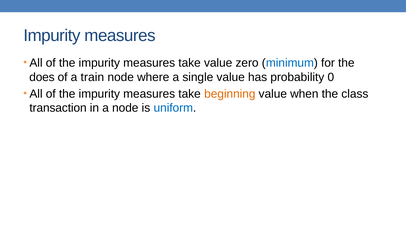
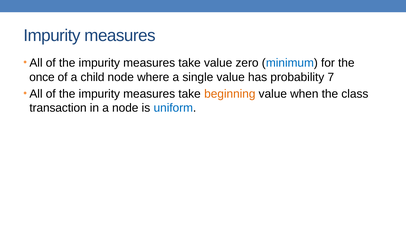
does: does -> once (42, 77)
train: train -> child (93, 77)
0: 0 -> 7 (331, 77)
